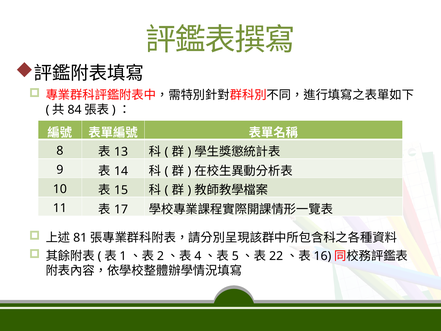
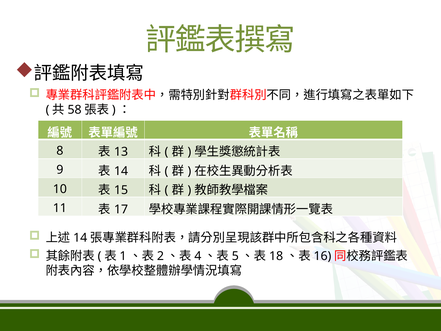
84: 84 -> 58 (75, 110)
81: 81 -> 14 (80, 237)
22: 22 -> 18 (276, 256)
